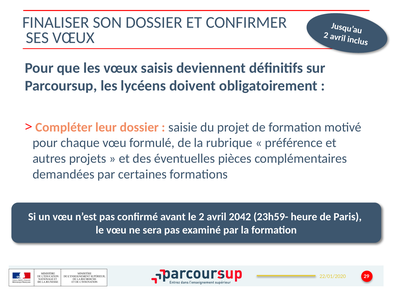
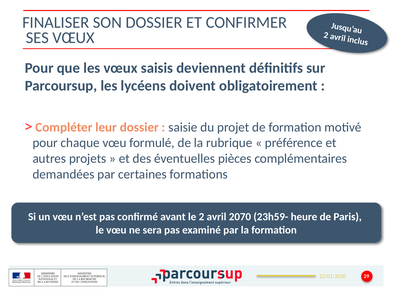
2042: 2042 -> 2070 (240, 217)
